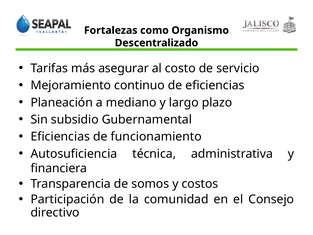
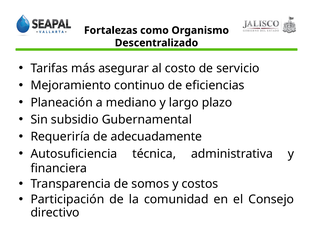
Eficiencias: Eficiencias -> Requeriría (60, 137)
funcionamiento: funcionamiento -> adecuadamente (156, 137)
